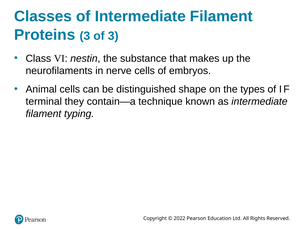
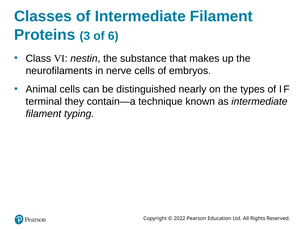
of 3: 3 -> 6 (113, 36)
shape: shape -> nearly (193, 89)
